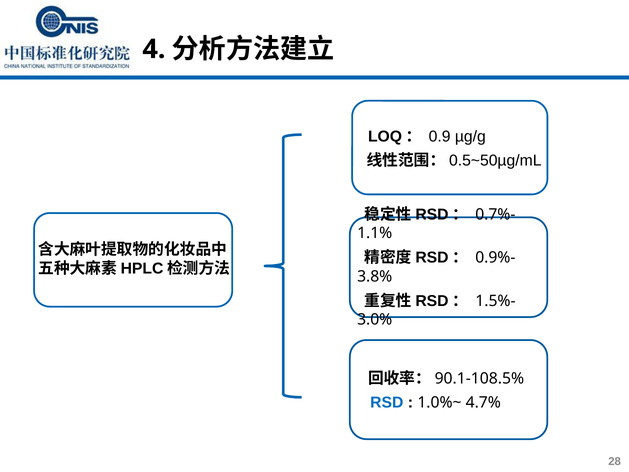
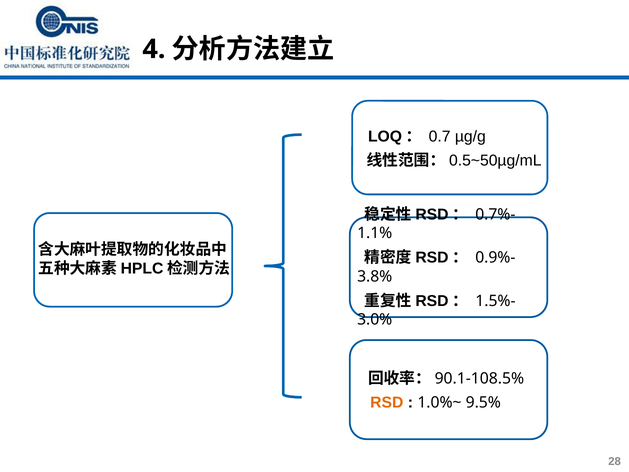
0.9: 0.9 -> 0.7 (440, 136)
RSD colour: blue -> orange (387, 403)
4.7%: 4.7% -> 9.5% (483, 403)
